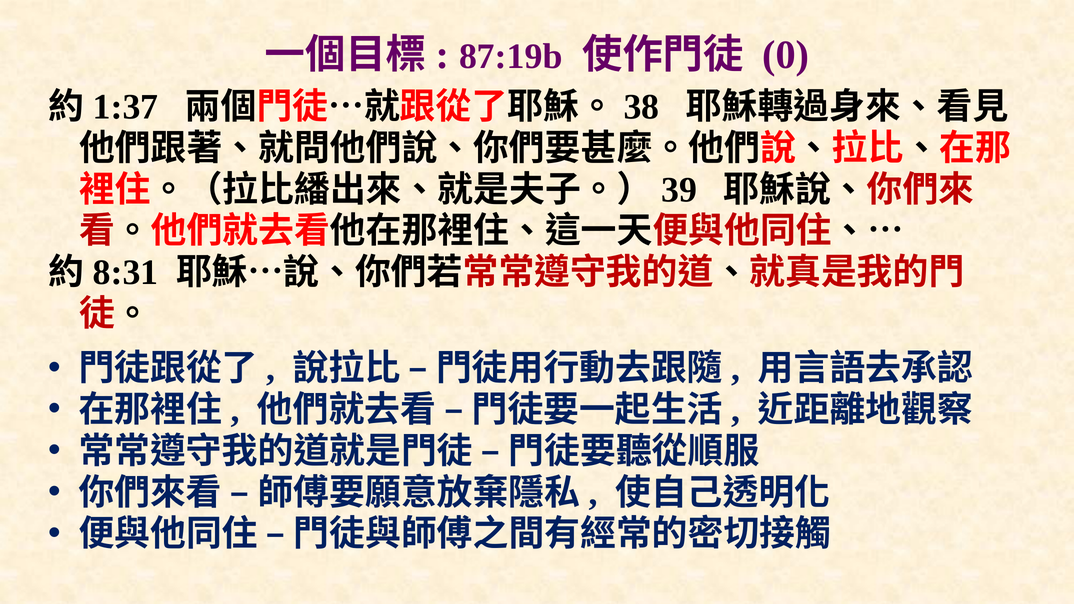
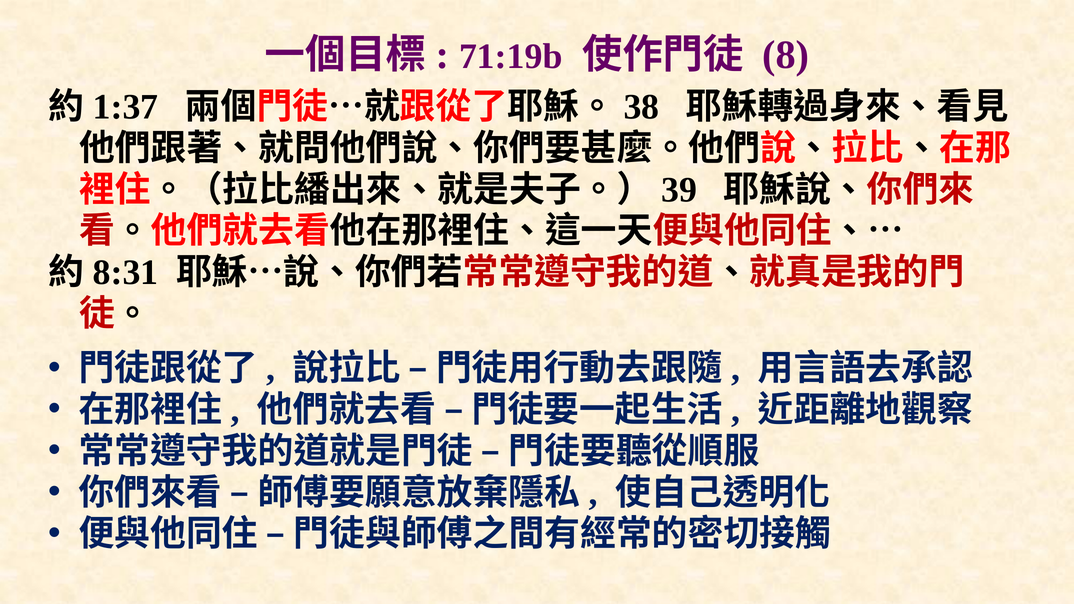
87:19b: 87:19b -> 71:19b (511, 57)
0: 0 -> 8 (786, 55)
